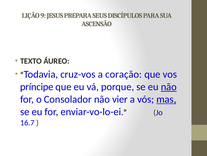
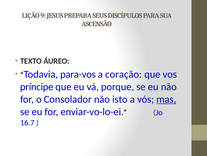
cruz-vos: cruz-vos -> para-vos (78, 74)
não underline: present -> none (169, 86)
vier: vier -> isto (120, 99)
